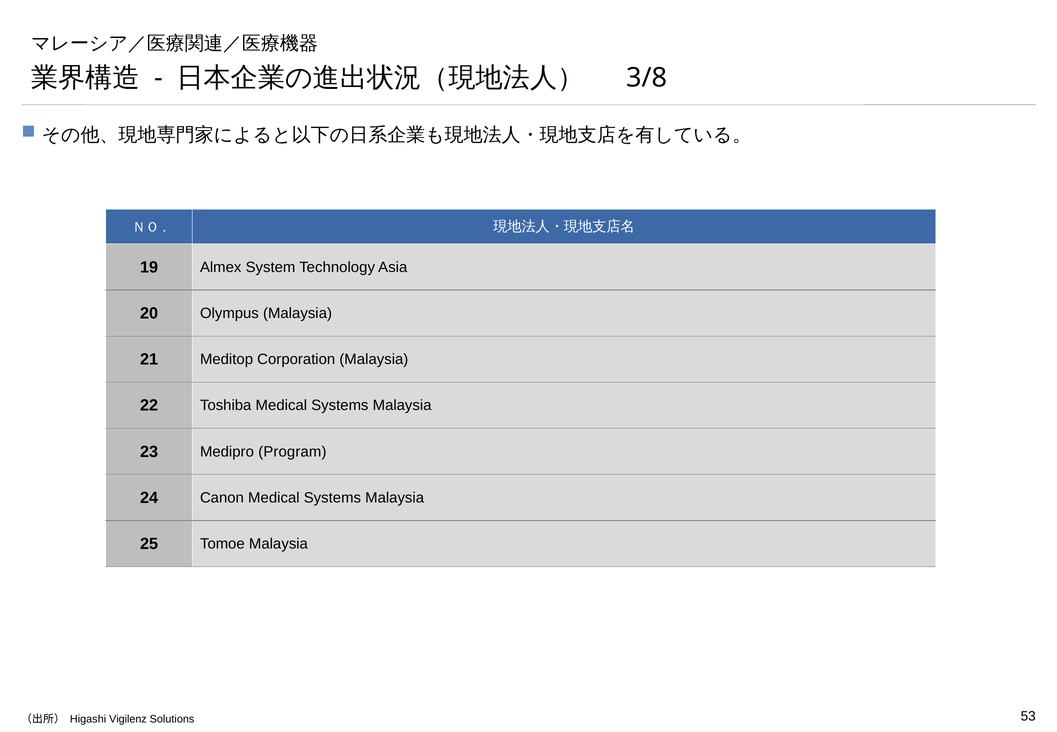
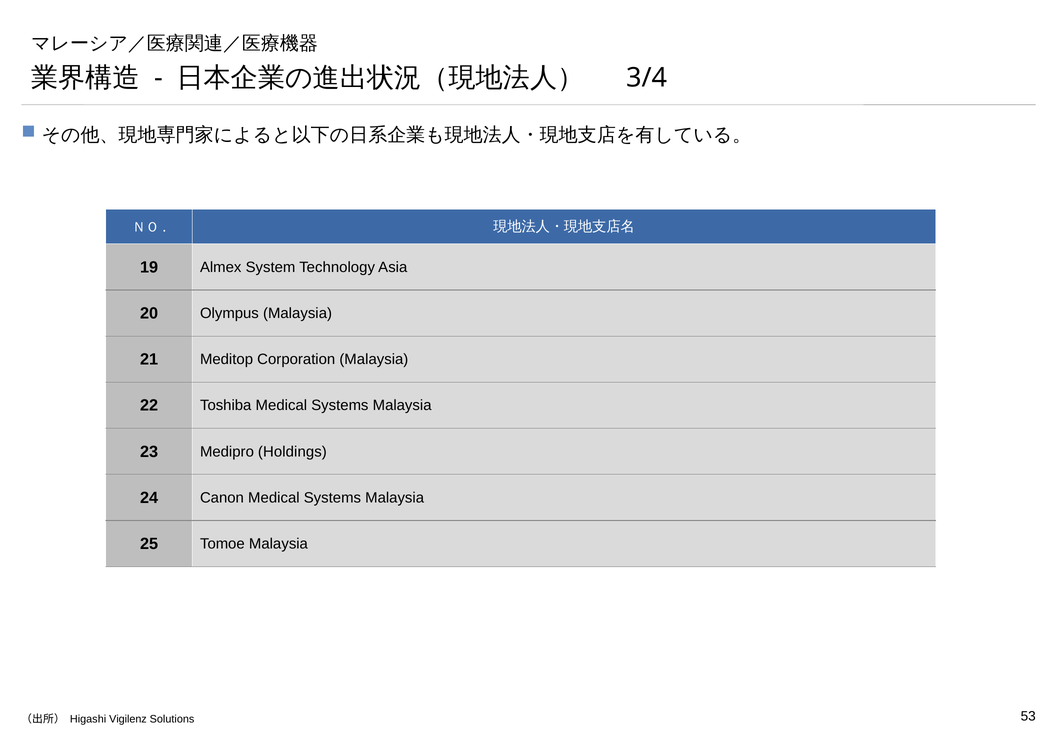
3/8: 3/8 -> 3/4 (647, 78)
Program: Program -> Holdings (292, 451)
